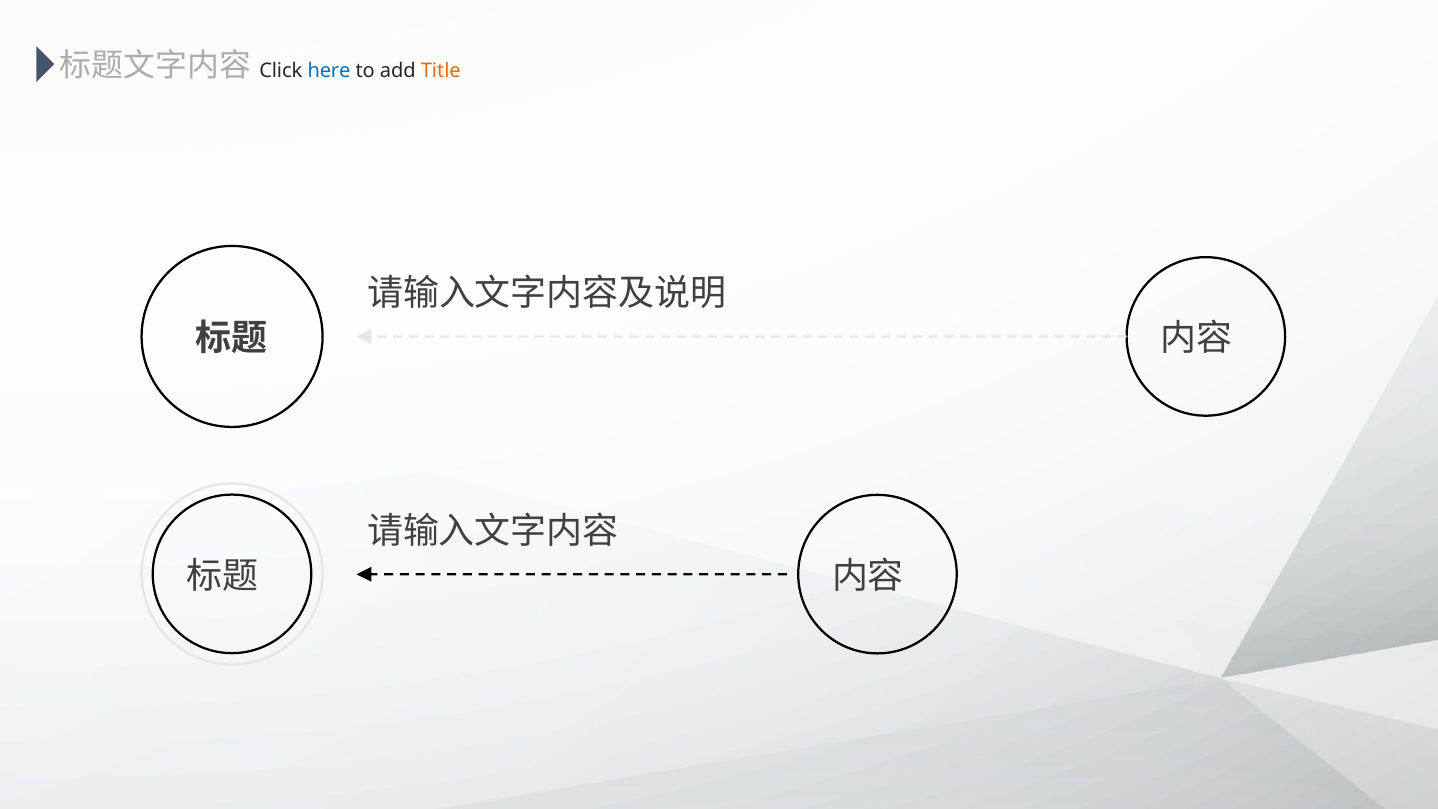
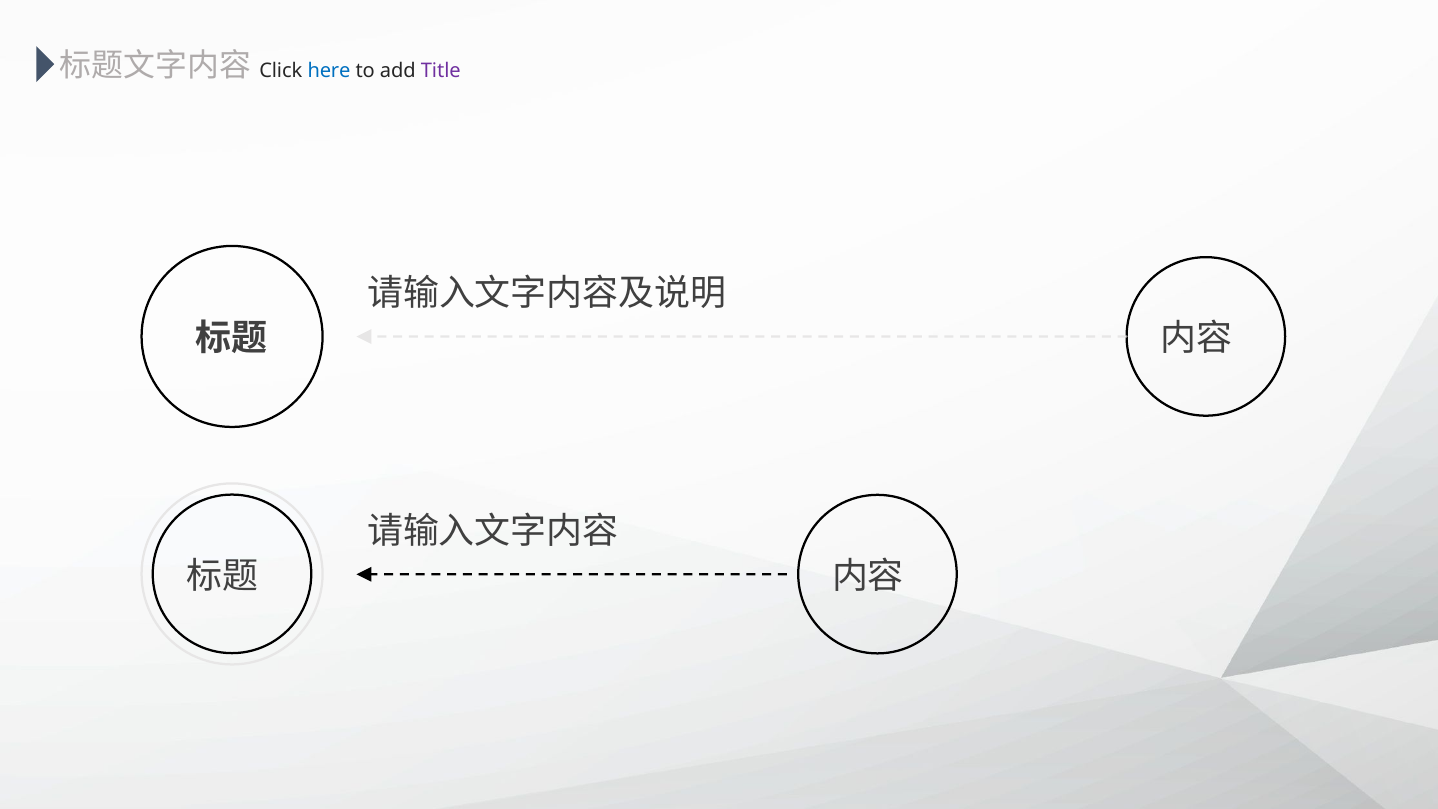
Title colour: orange -> purple (441, 71)
